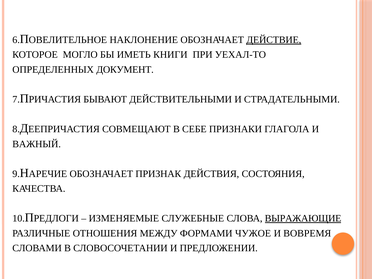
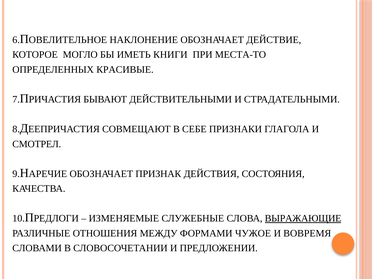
ДЕЙСТВИЕ underline: present -> none (274, 40)
УЕХАЛ-ТО: УЕХАЛ-ТО -> МЕСТА-ТО (241, 55)
ДОКУМЕНТ: ДОКУМЕНТ -> КРАСИВЫЕ (125, 70)
ВАЖНЫЙ: ВАЖНЫЙ -> СМОТРЕЛ (37, 144)
